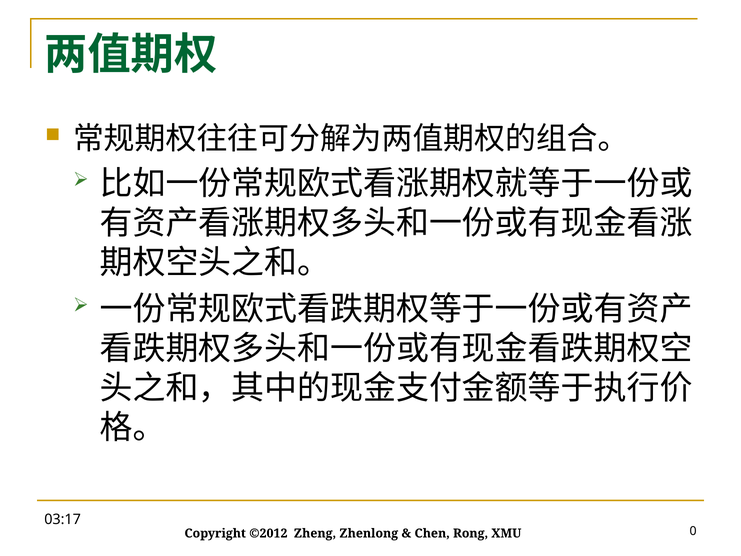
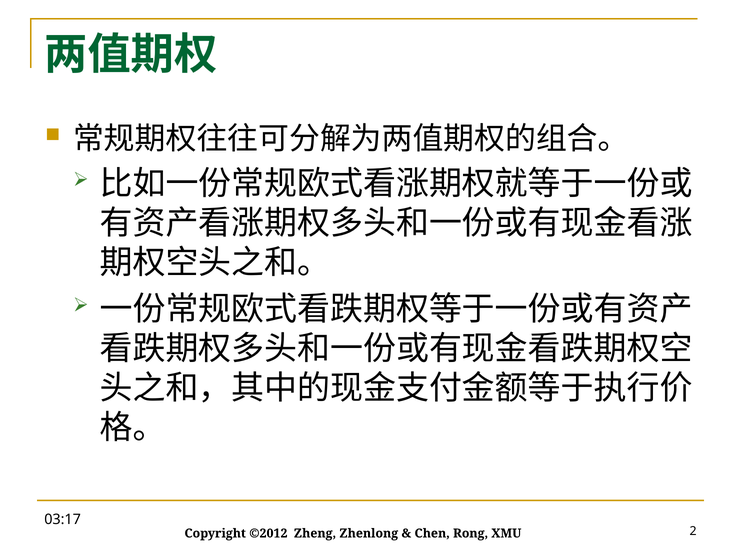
0: 0 -> 2 (693, 531)
